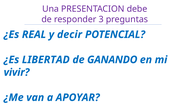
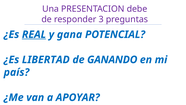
REAL underline: none -> present (34, 34)
decir: decir -> gana (70, 34)
vivir: vivir -> país (16, 72)
